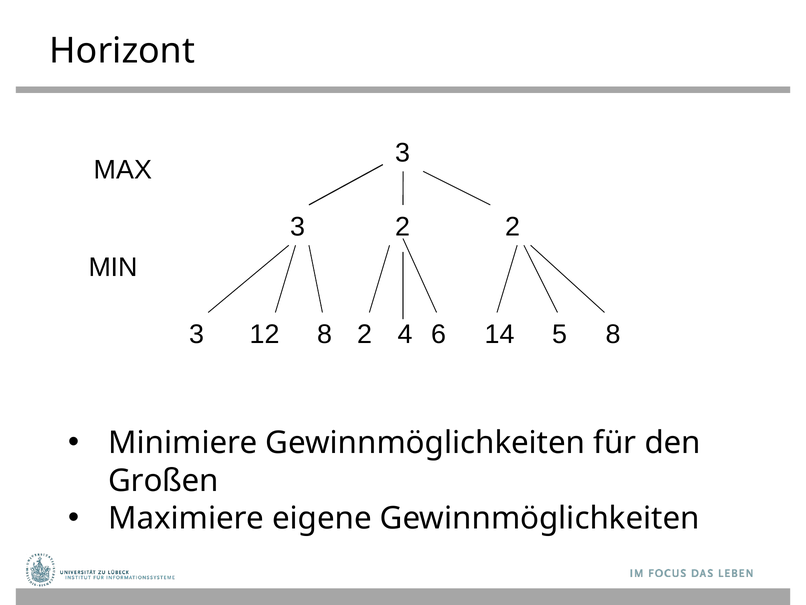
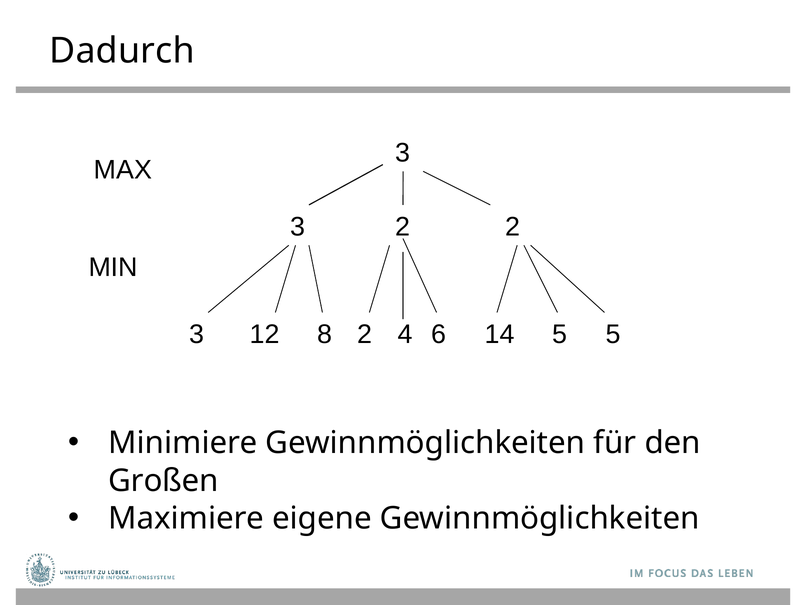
Horizont: Horizont -> Dadurch (122, 51)
14 8: 8 -> 5 (613, 334)
